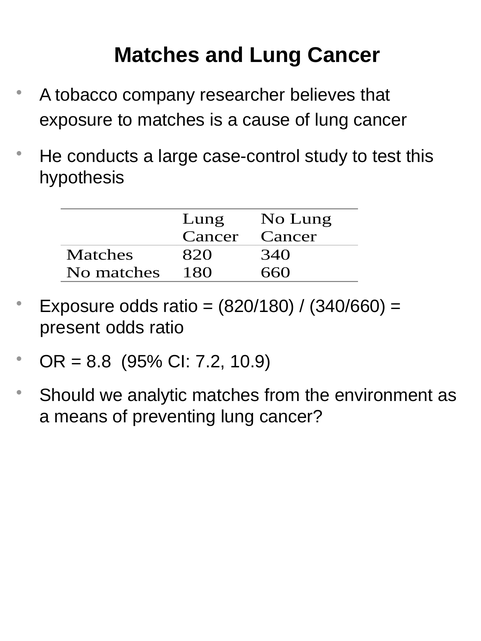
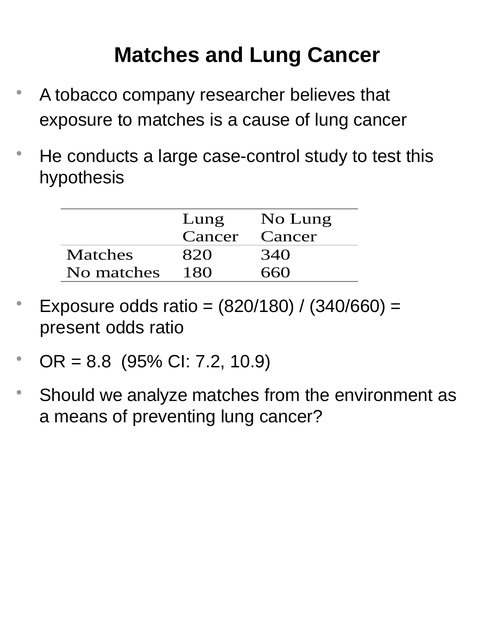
analytic: analytic -> analyze (157, 396)
